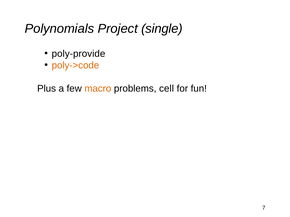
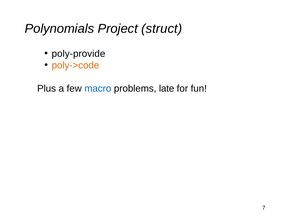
single: single -> struct (162, 29)
macro colour: orange -> blue (98, 89)
cell: cell -> late (167, 89)
